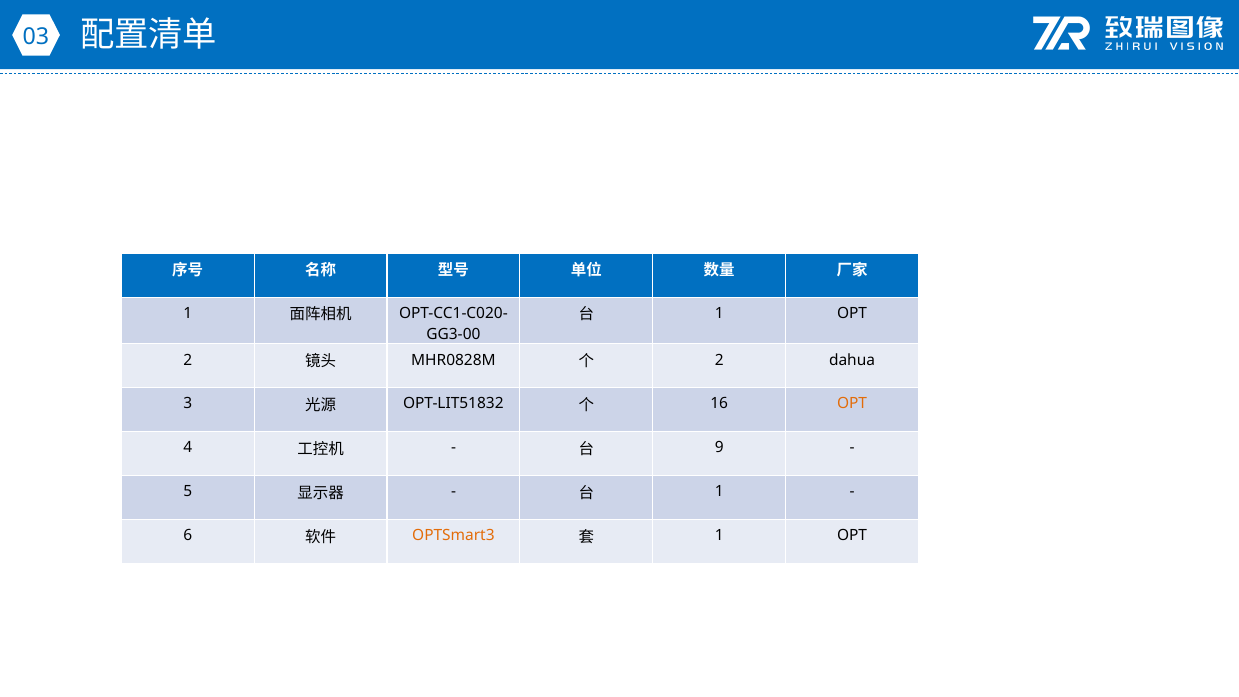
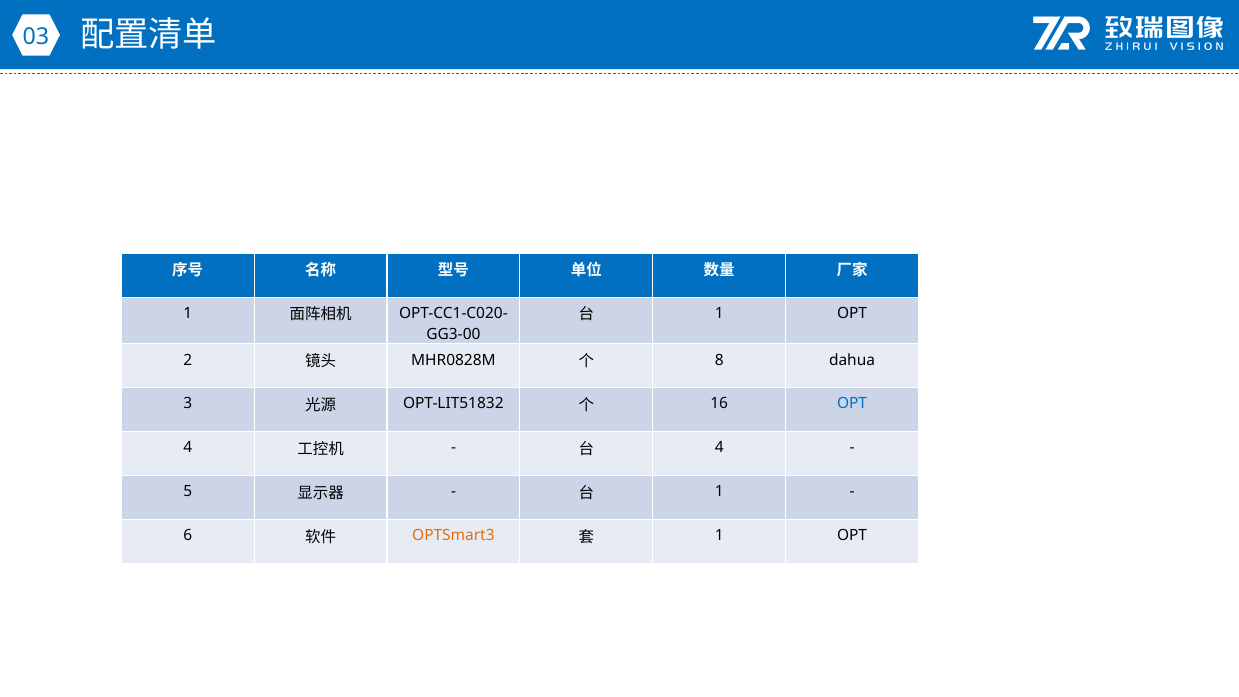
2: 2 -> 8 (719, 360)
OPT colour: orange -> blue (852, 404)
9: 9 -> 4 (719, 448)
